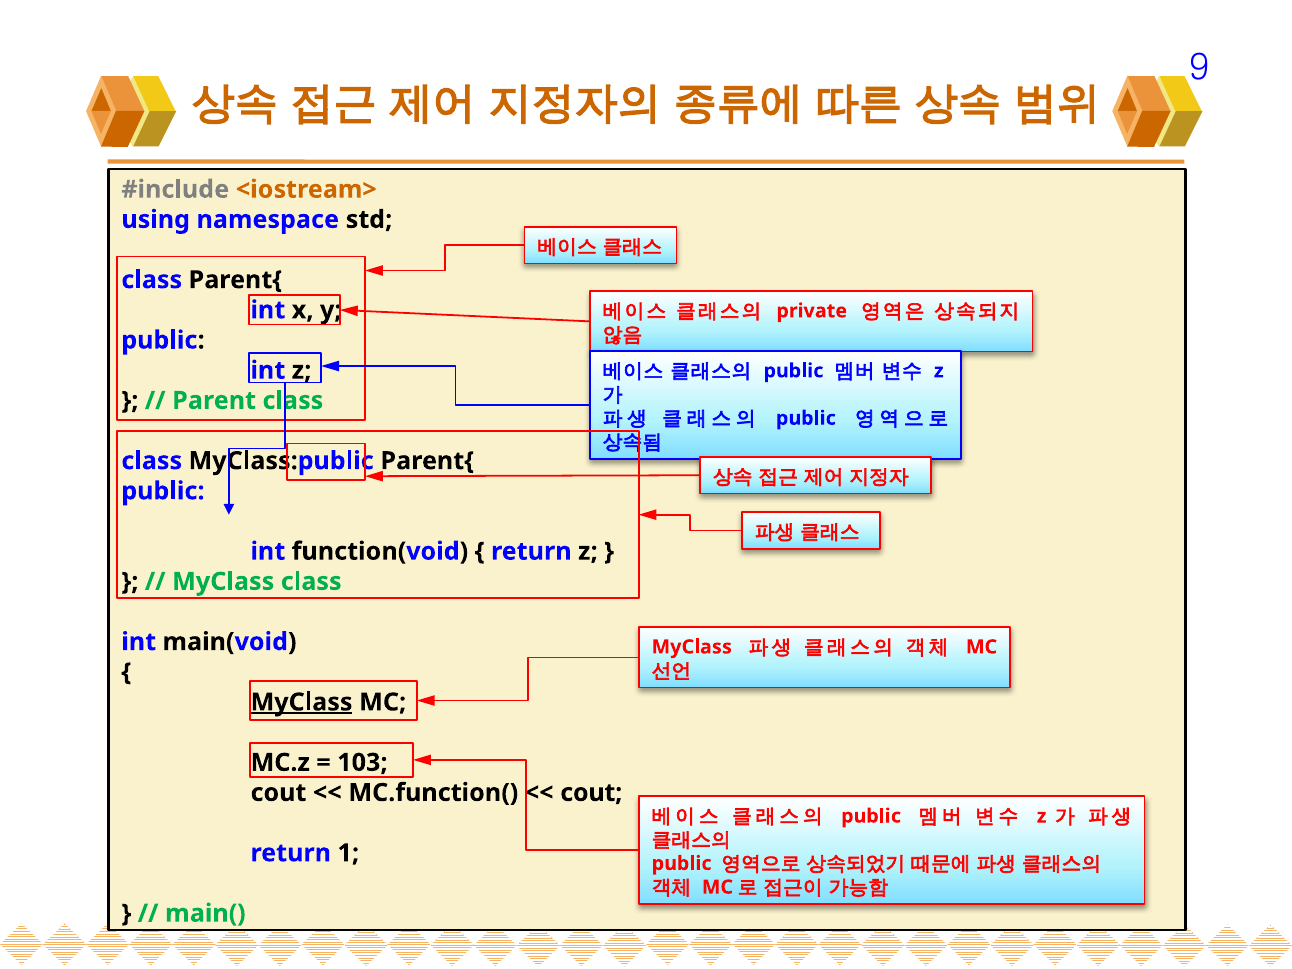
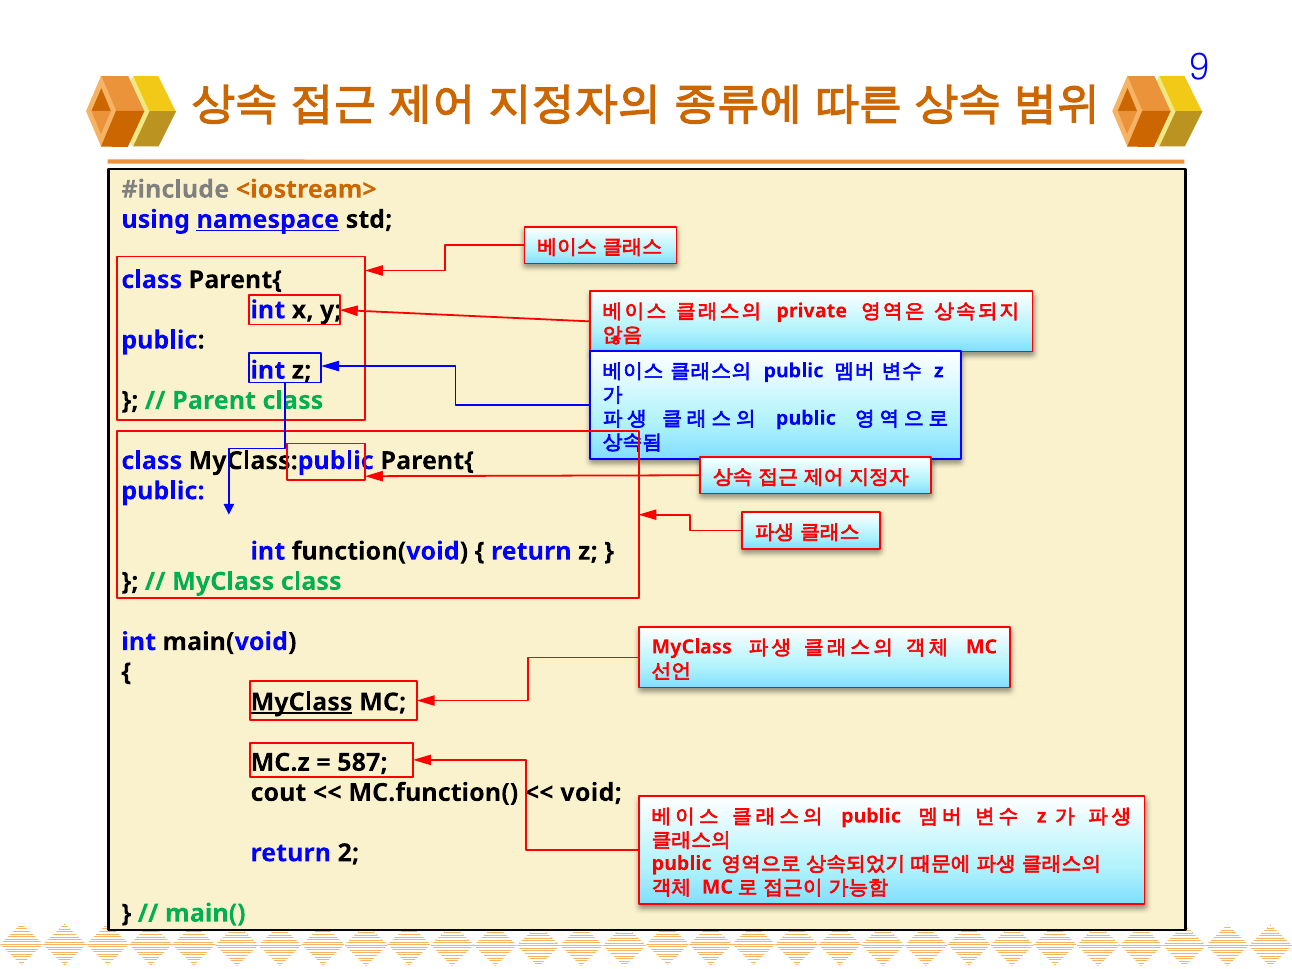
namespace underline: none -> present (268, 220)
103: 103 -> 587 (362, 763)
cout: cout -> void (591, 793)
1: 1 -> 2 (348, 853)
